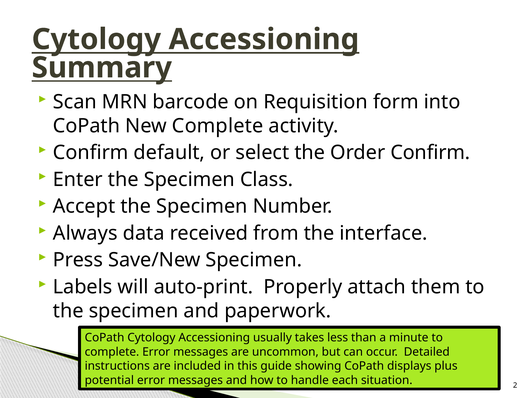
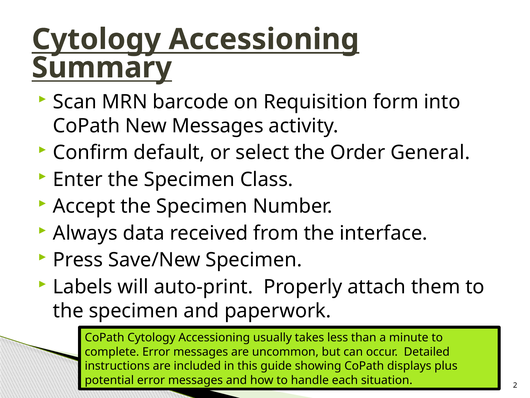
New Complete: Complete -> Messages (218, 126)
Order Confirm: Confirm -> General (430, 152)
